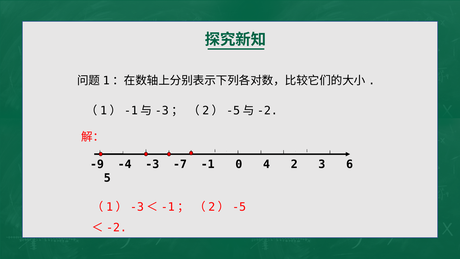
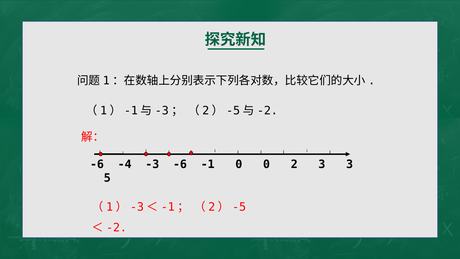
-9: -9 -> -6 (97, 164)
-3 -7: -7 -> -6 (180, 164)
0 4: 4 -> 0 (267, 164)
3 6: 6 -> 3 (350, 164)
